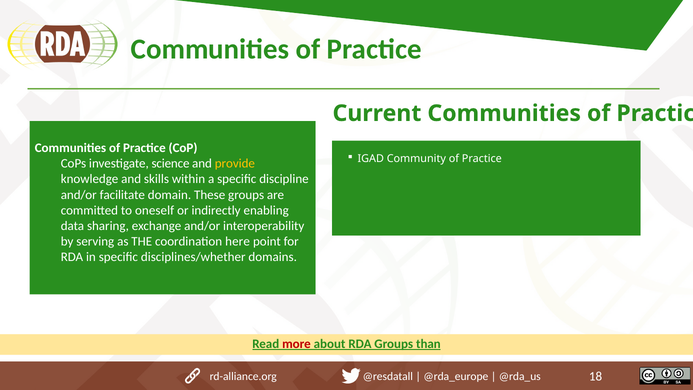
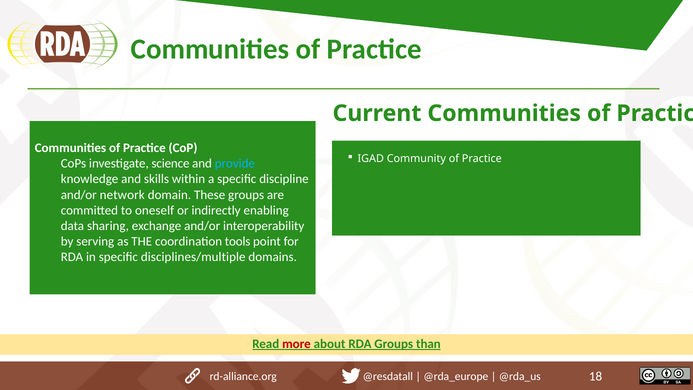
provide colour: yellow -> light blue (235, 163)
facilitate: facilitate -> network (122, 195)
here: here -> tools (238, 241)
disciplines/whether: disciplines/whether -> disciplines/multiple (193, 257)
